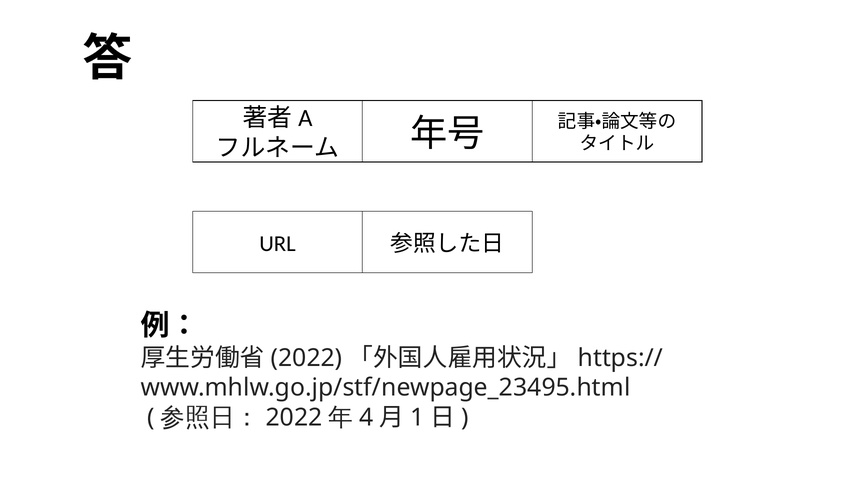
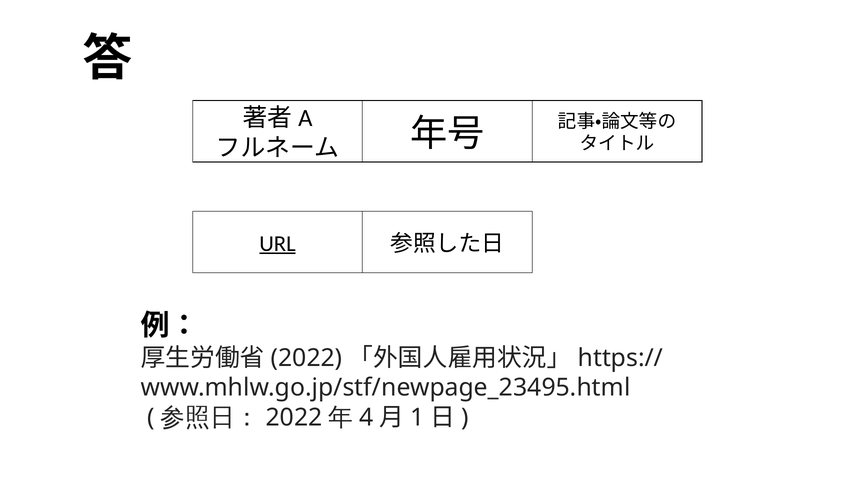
URL underline: none -> present (277, 244)
